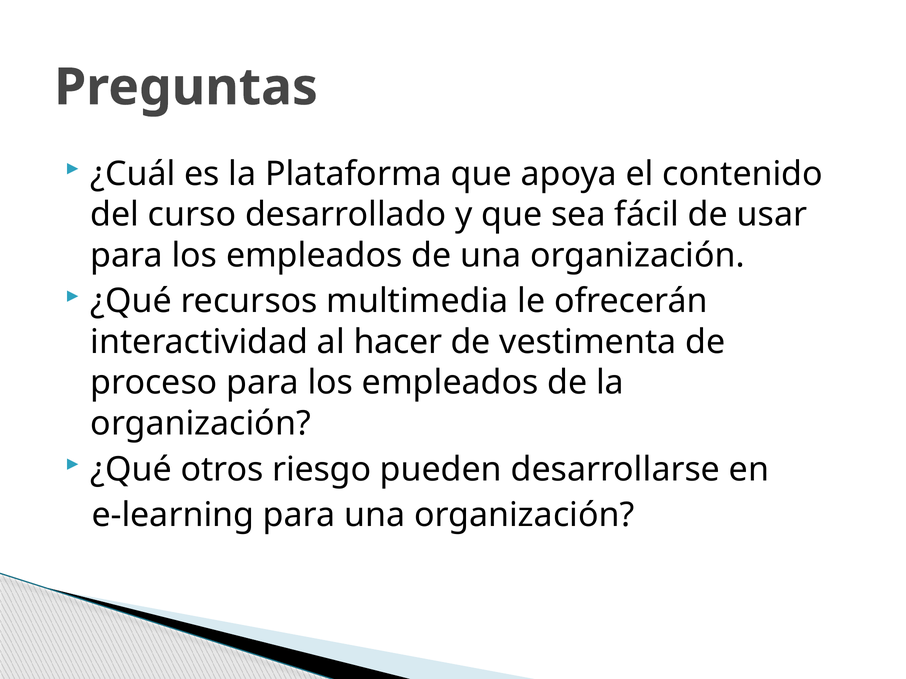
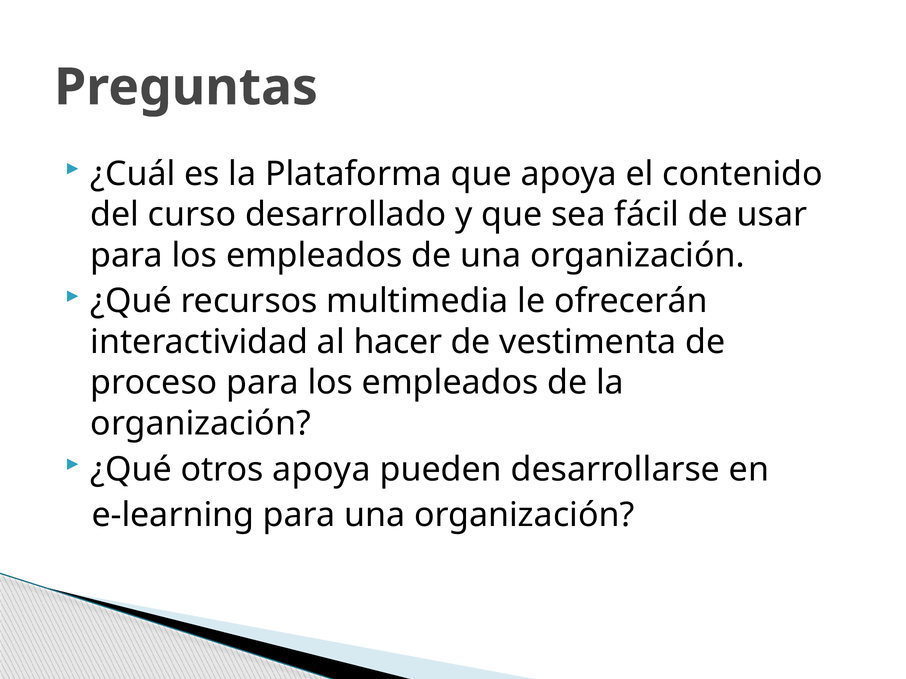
otros riesgo: riesgo -> apoya (322, 470)
